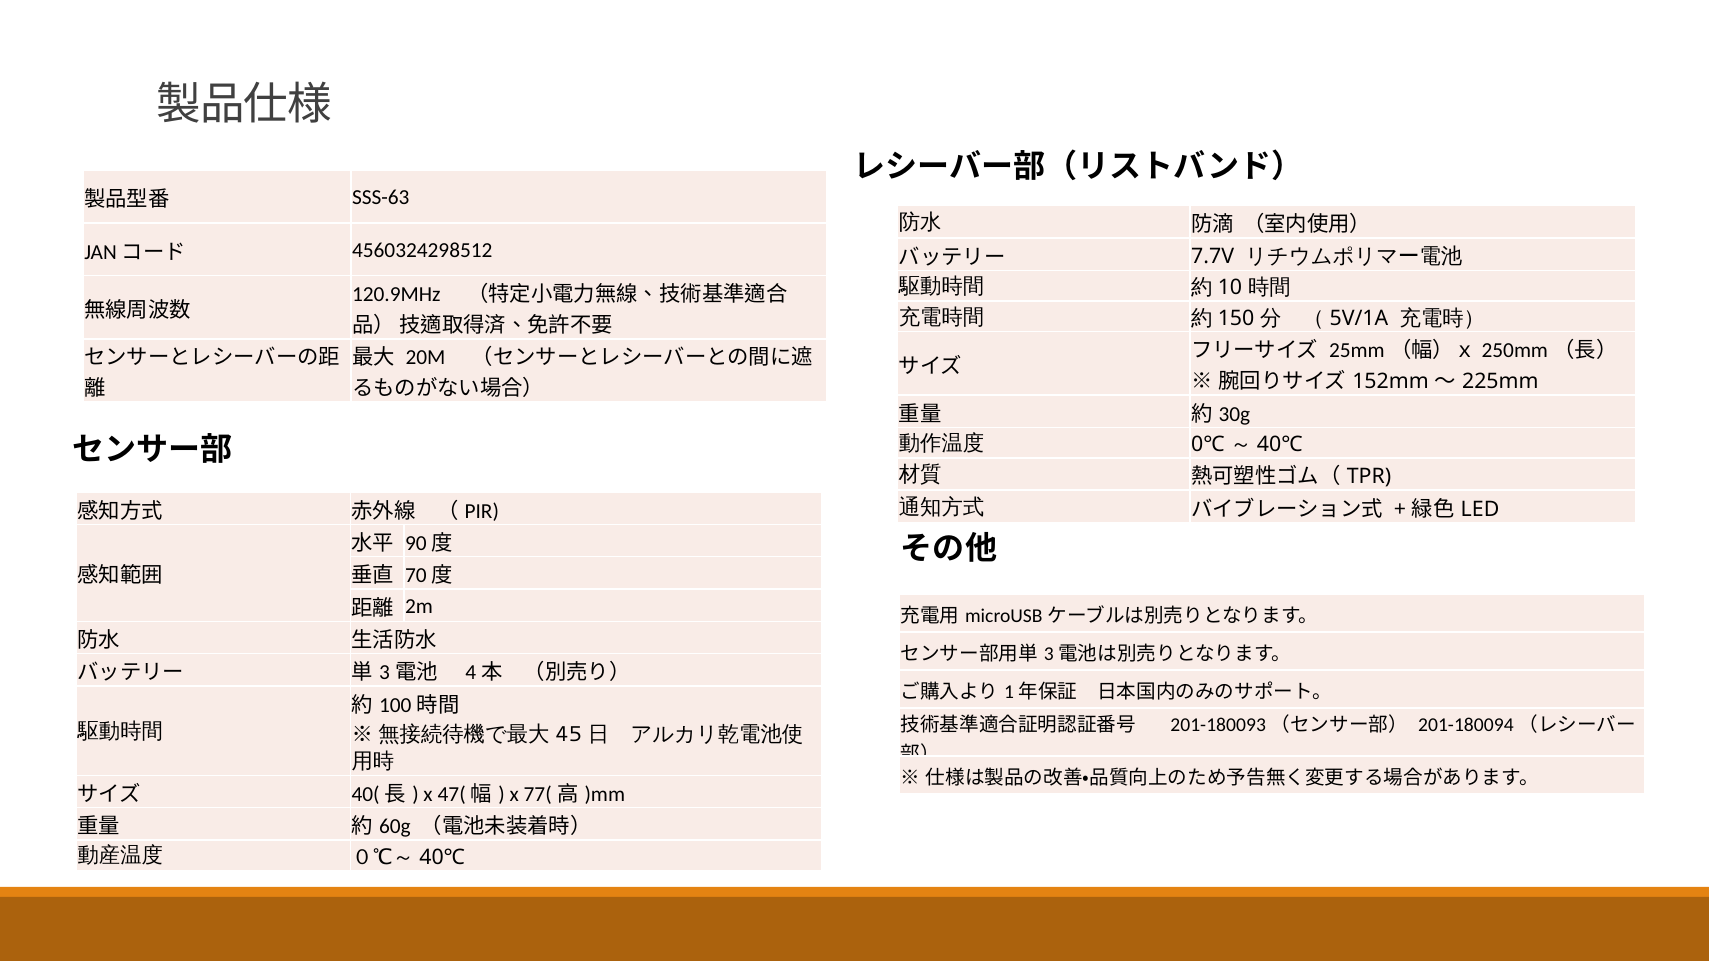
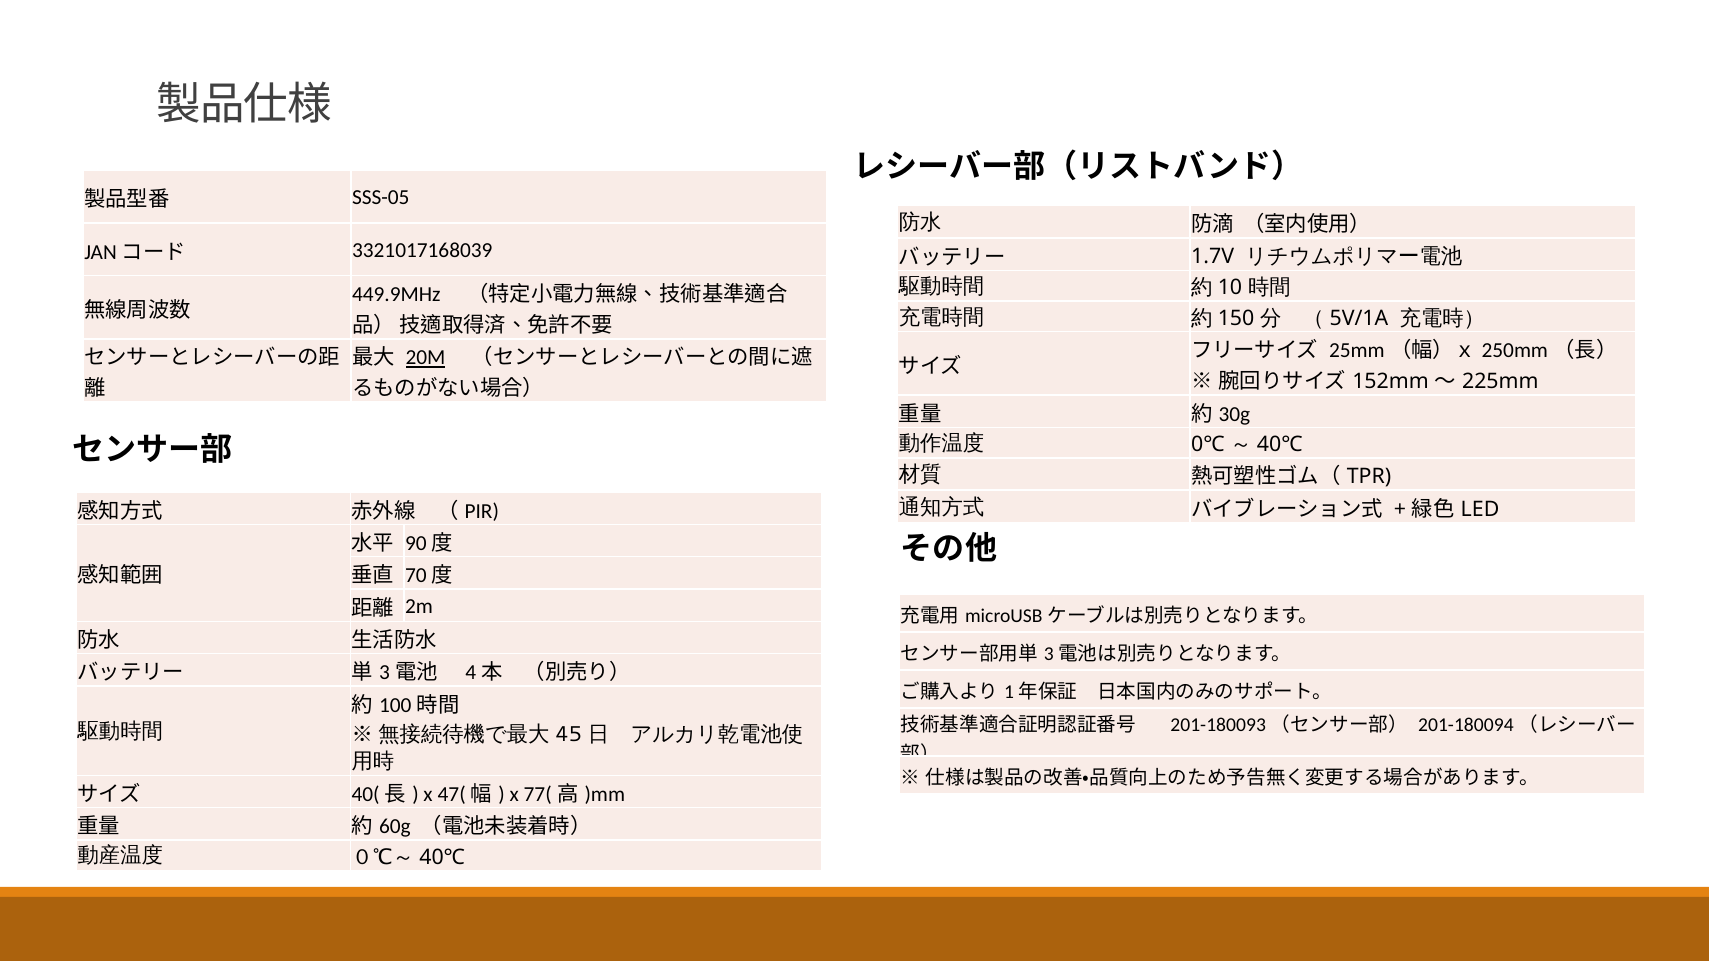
SSS-63: SSS-63 -> SSS-05 (381, 198)
4560324298512: 4560324298512 -> 3321017168039 (422, 250)
7.7V: 7.7V -> 1.7V (1213, 256)
120.9MHz: 120.9MHz -> 449.9MHz (396, 295)
20M underline: none -> present (426, 358)
